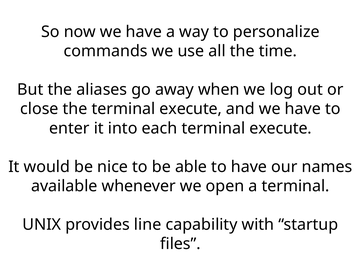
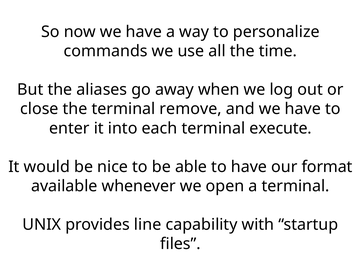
the terminal execute: execute -> remove (191, 109)
names: names -> format (327, 167)
